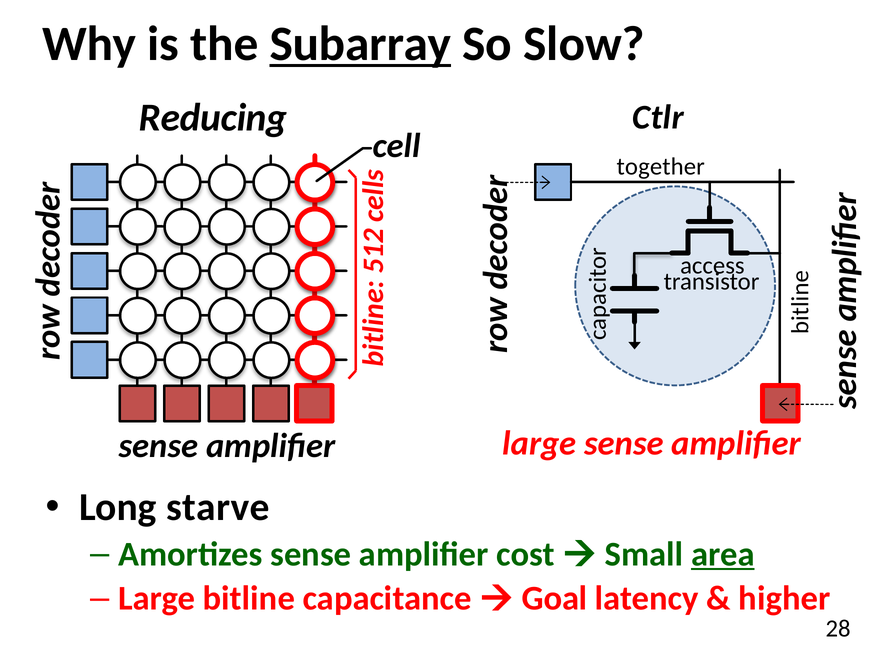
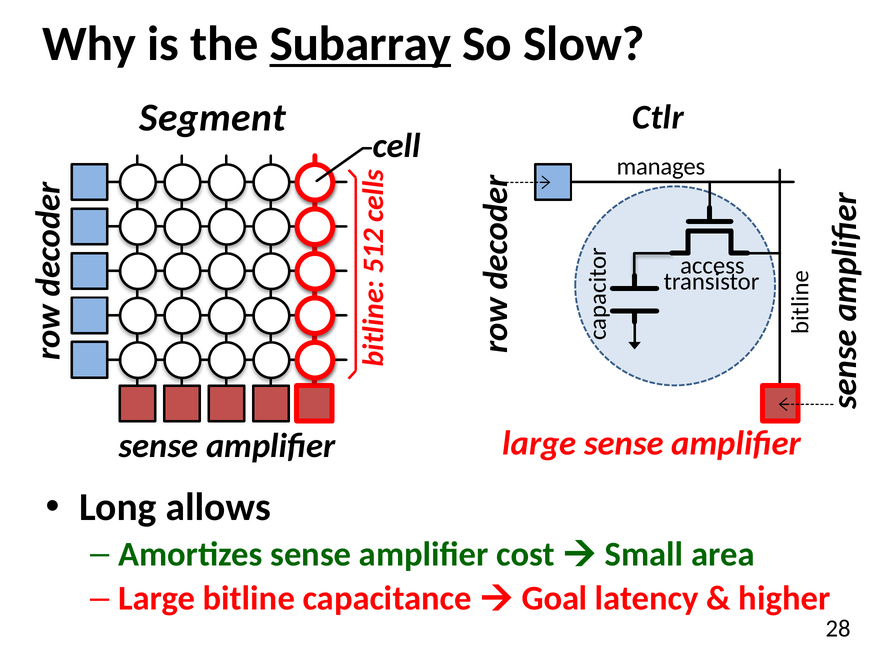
Reducing: Reducing -> Segment (213, 118)
together: together -> manages (661, 167)
starve: starve -> allows (218, 508)
area underline: present -> none (723, 555)
